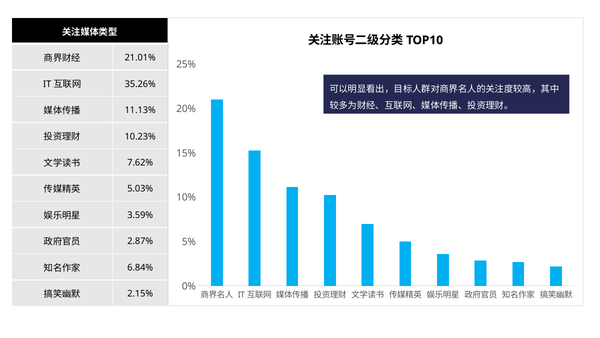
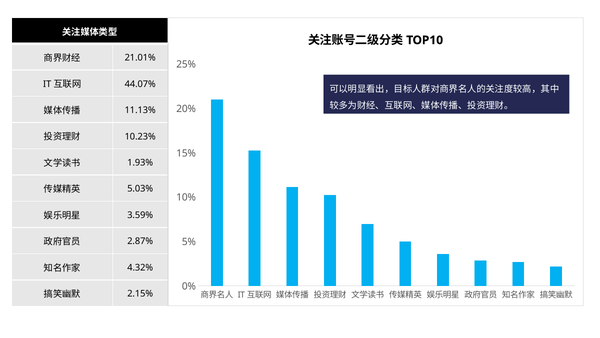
35.26%: 35.26% -> 44.07% (140, 84)
7.62%: 7.62% -> 1.93% (140, 162)
6.84%: 6.84% -> 4.32% (140, 267)
